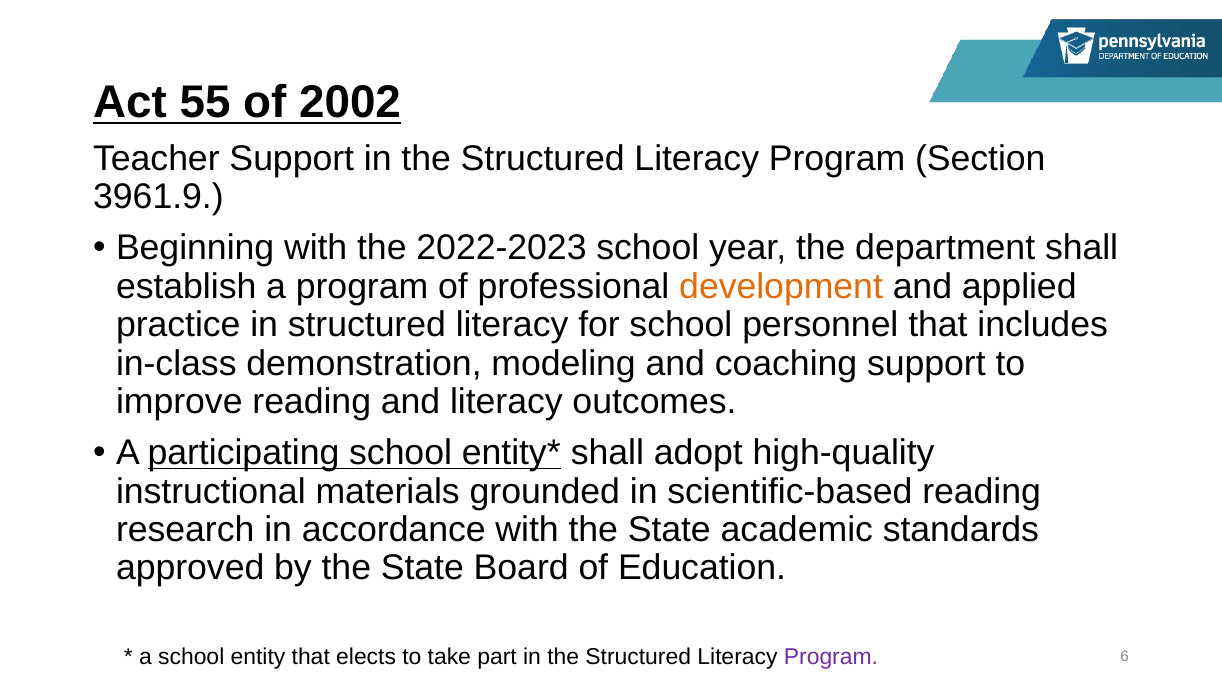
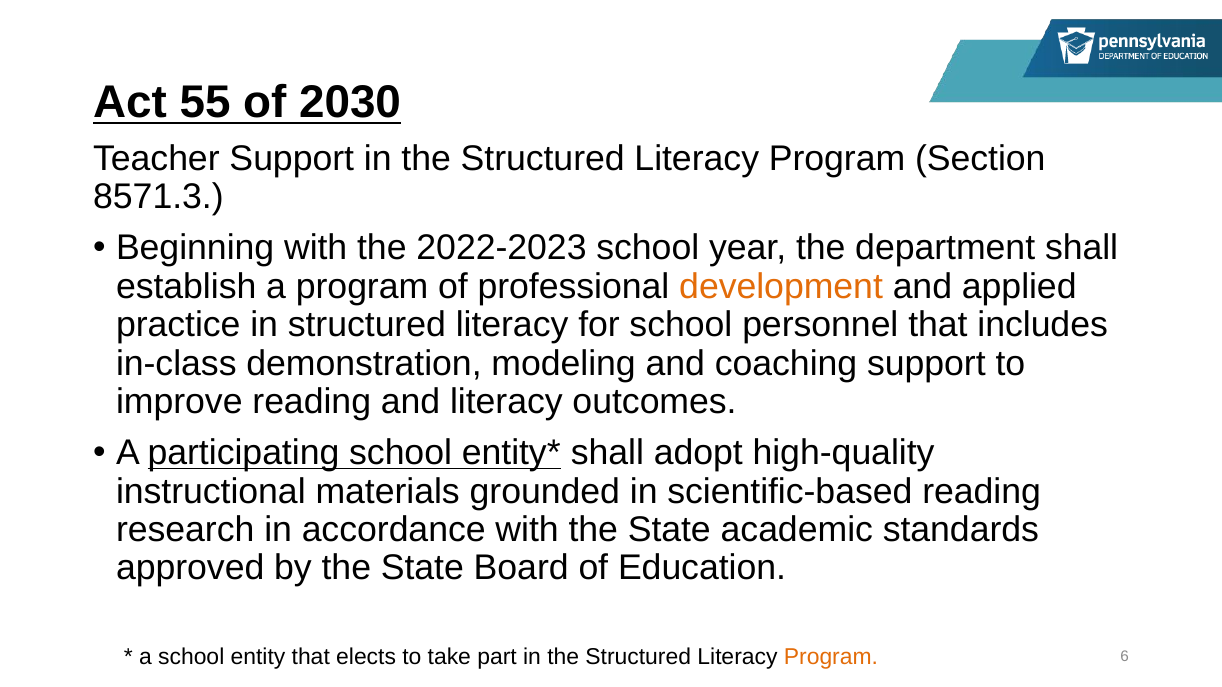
2002: 2002 -> 2030 (350, 103)
3961.9: 3961.9 -> 8571.3 (158, 197)
Program colour: purple -> orange (831, 657)
